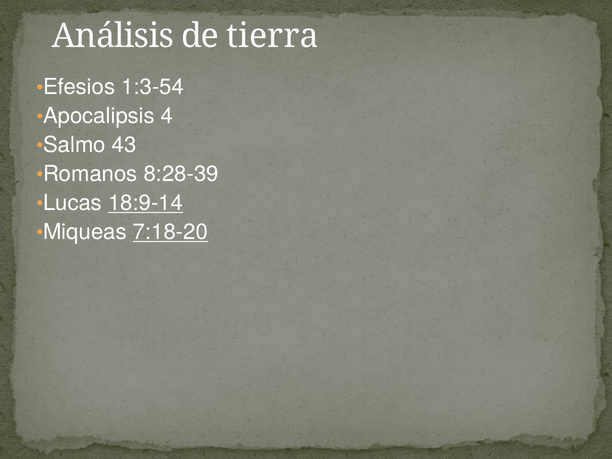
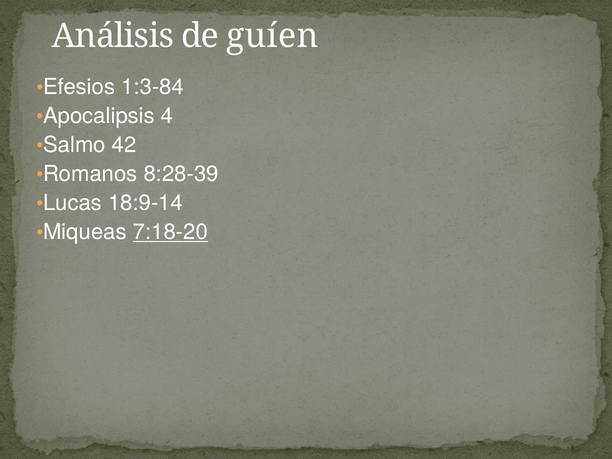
tierra: tierra -> guíen (272, 36)
1:3-54: 1:3-54 -> 1:3-84 (153, 87)
43: 43 -> 42 (124, 145)
18:9-14 underline: present -> none (146, 203)
